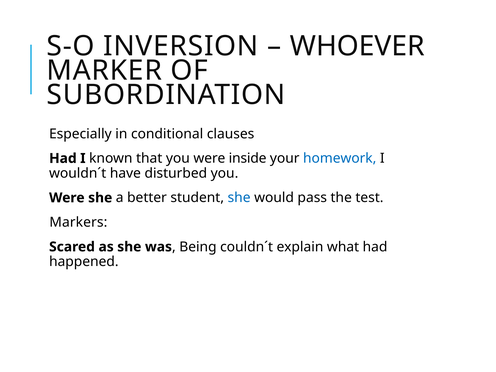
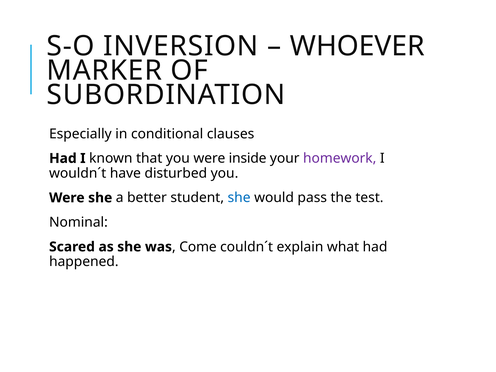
homework colour: blue -> purple (340, 158)
Markers: Markers -> Nominal (78, 222)
Being: Being -> Come (198, 247)
